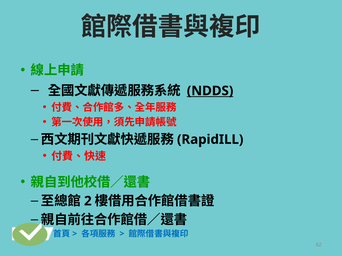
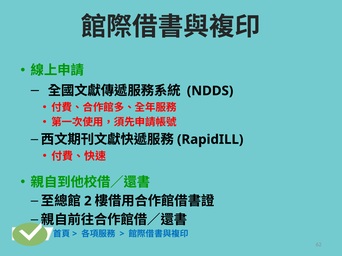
NDDS underline: present -> none (210, 91)
